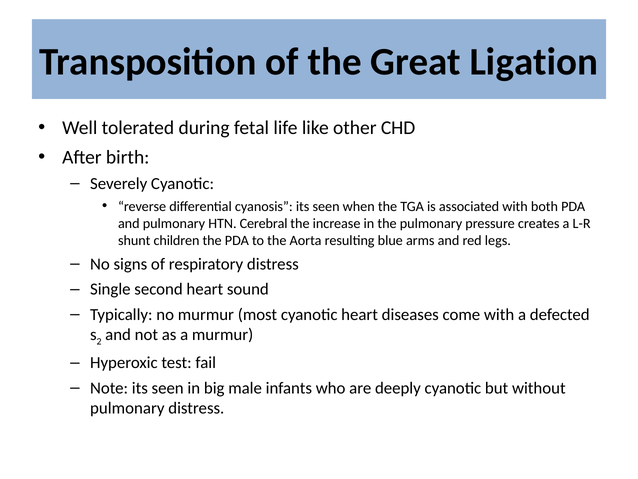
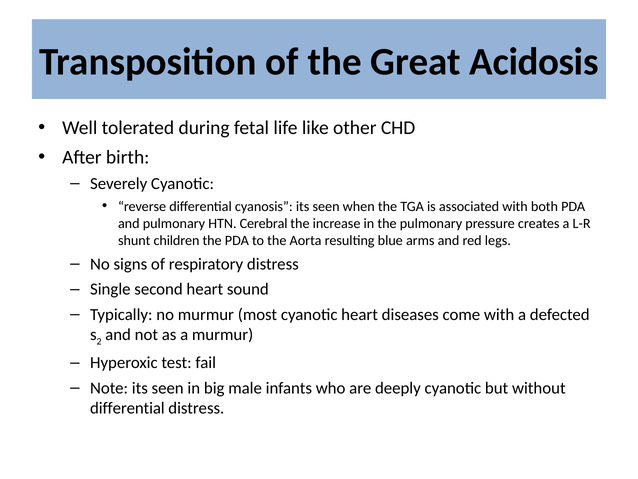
Ligation: Ligation -> Acidosis (534, 62)
pulmonary: pulmonary -> differential (127, 408)
